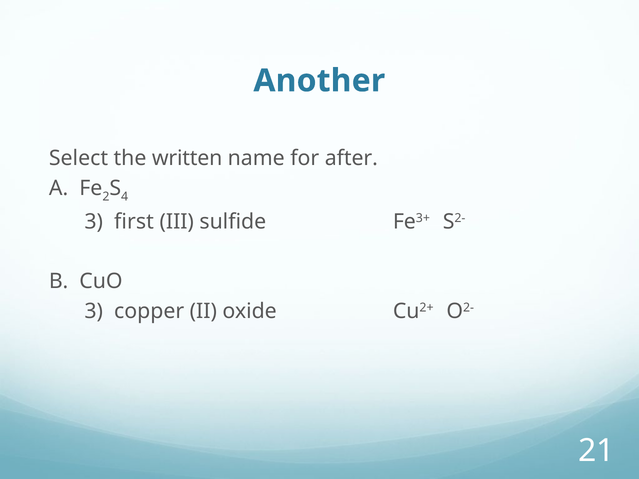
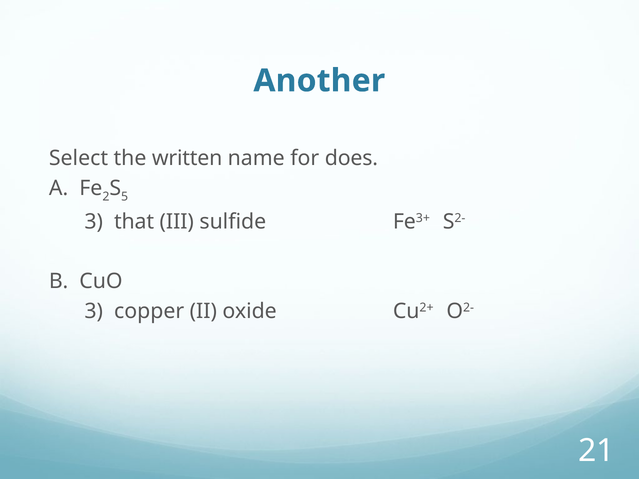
after: after -> does (351, 158)
4: 4 -> 5 (125, 197)
first: first -> that (134, 222)
